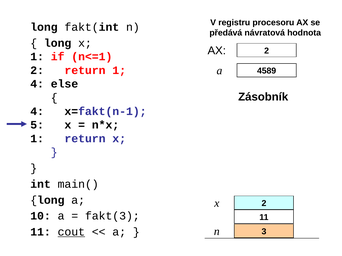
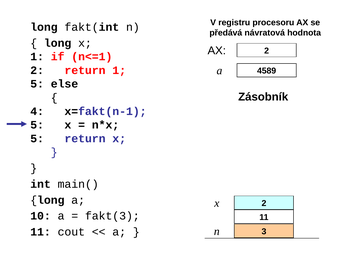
4: 4 -> 5 (37, 84)
1: 1 -> 5 (37, 139)
cout underline: present -> none (71, 232)
